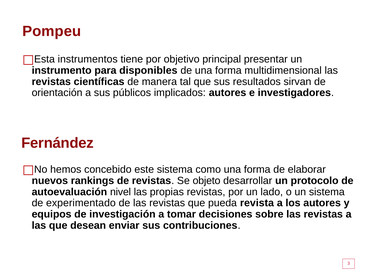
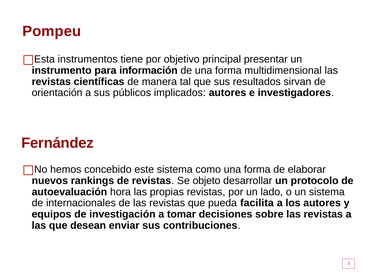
disponibles: disponibles -> información (148, 70)
nivel: nivel -> hora (120, 192)
experimentado: experimentado -> internacionales (81, 203)
revista: revista -> facilita (257, 203)
